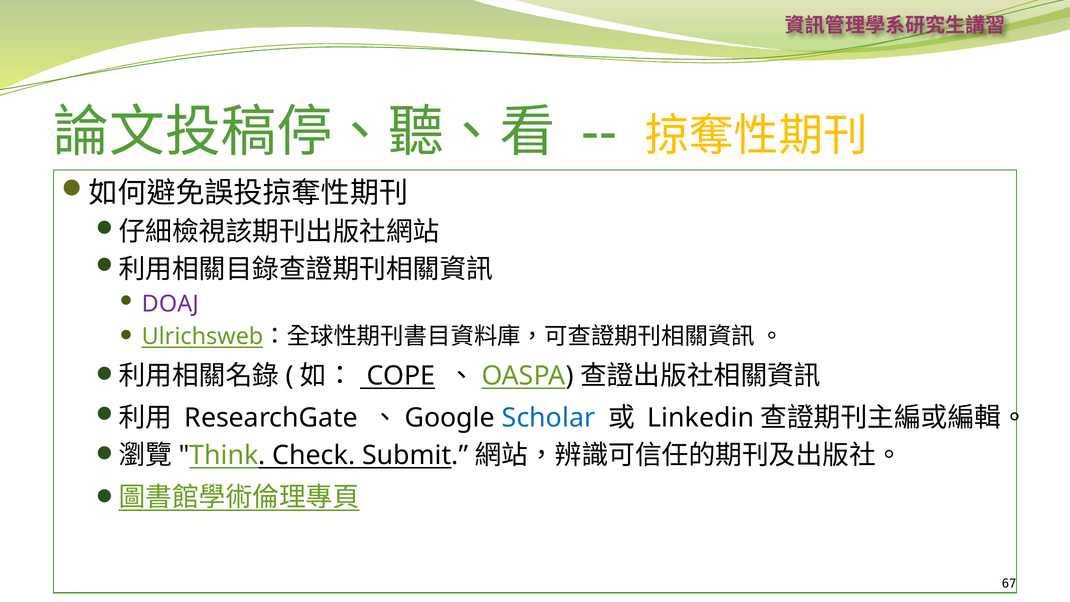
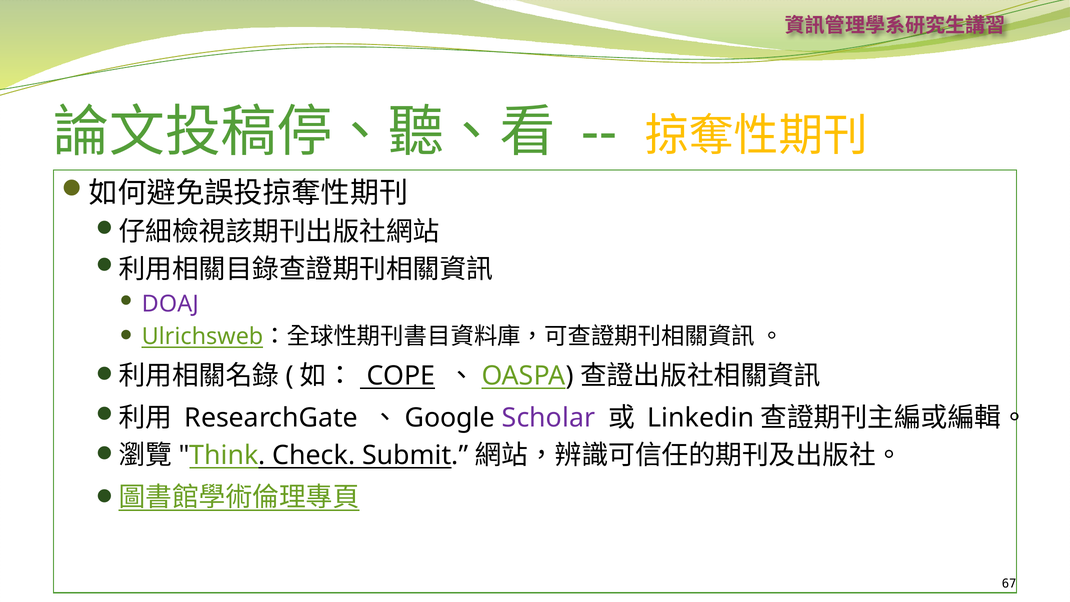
Scholar colour: blue -> purple (549, 418)
